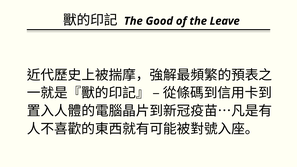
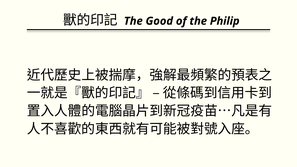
Leave: Leave -> Philip (225, 21)
